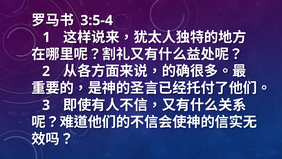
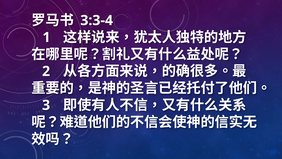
3:5-4: 3:5-4 -> 3:3-4 (97, 20)
